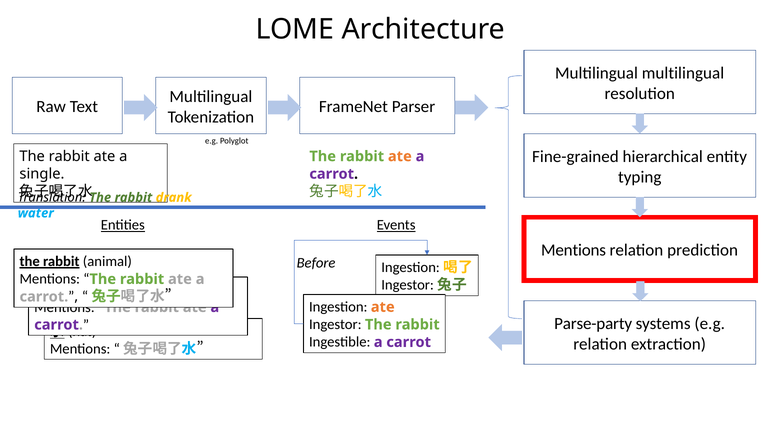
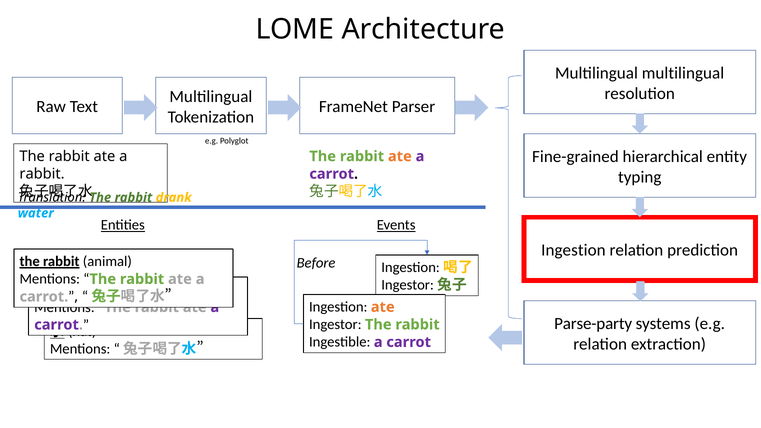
single: single -> rabbit (42, 174)
Mentions: Mentions -> Ingestion (573, 250)
